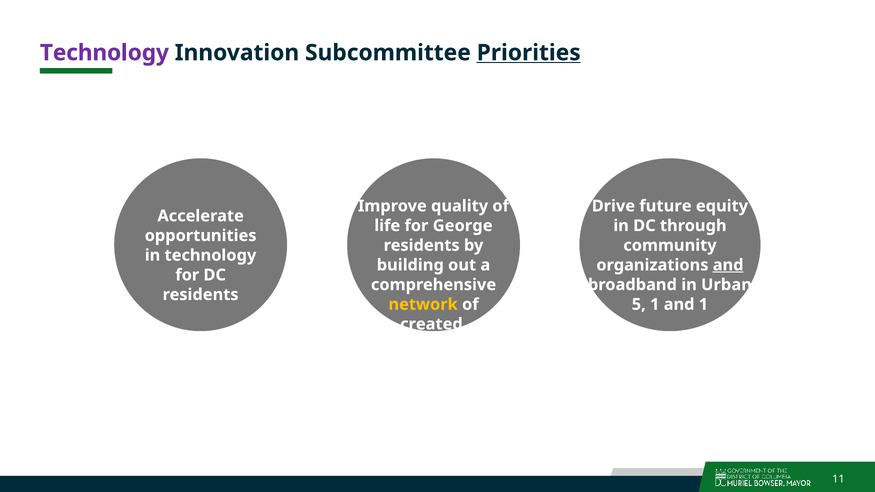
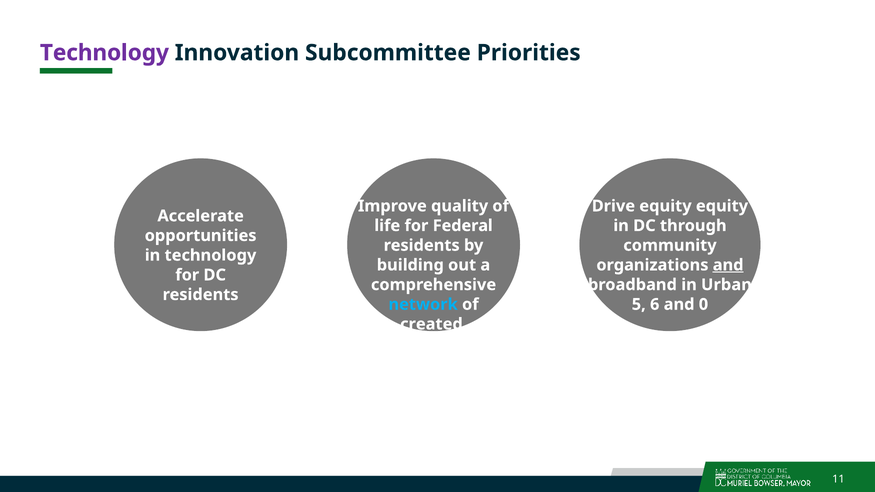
Priorities underline: present -> none (529, 53)
future: future -> equity (665, 206)
George: George -> Federal (463, 226)
network colour: yellow -> light blue (423, 305)
5 1: 1 -> 6 (655, 305)
and 1: 1 -> 0 (703, 305)
